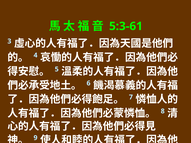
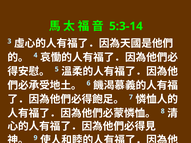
5:3-61: 5:3-61 -> 5:3-14 (126, 26)
